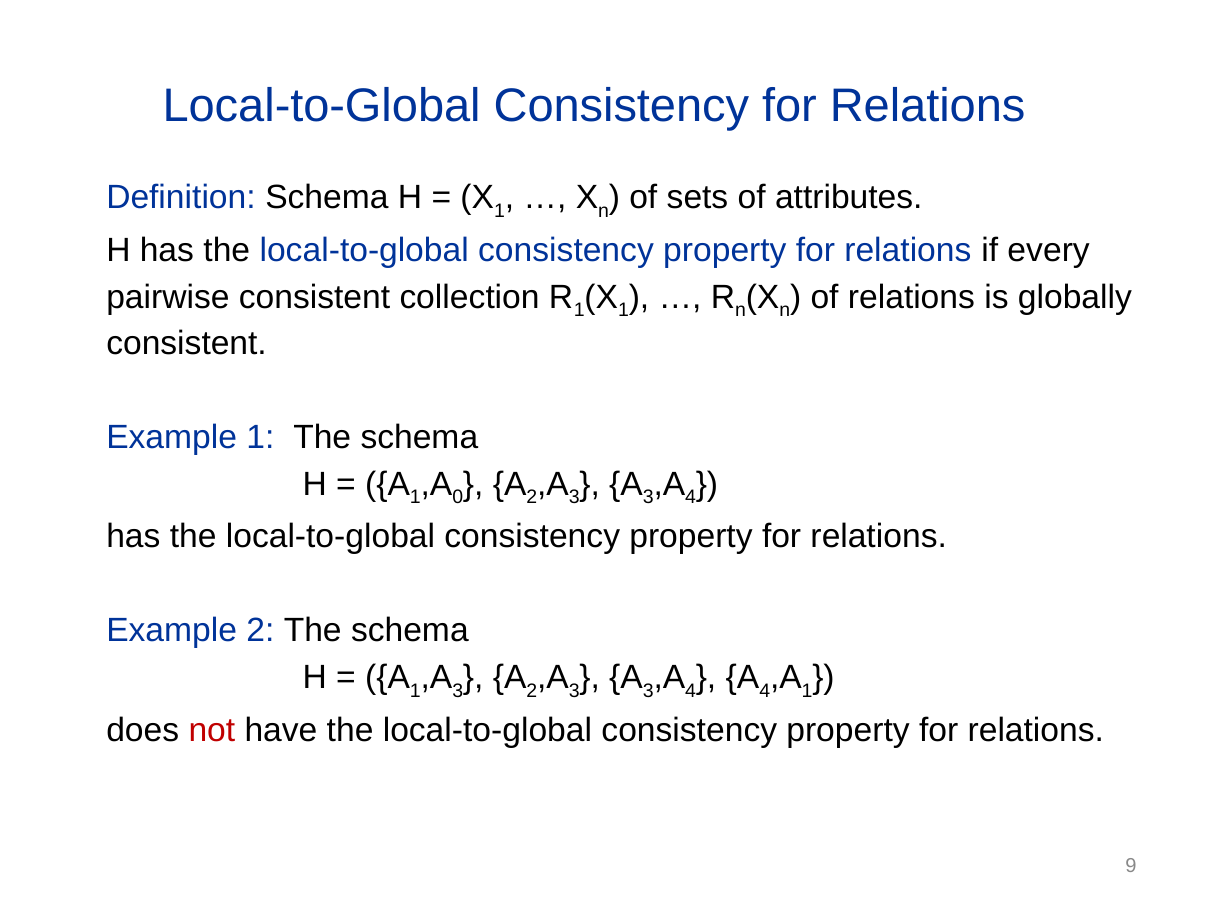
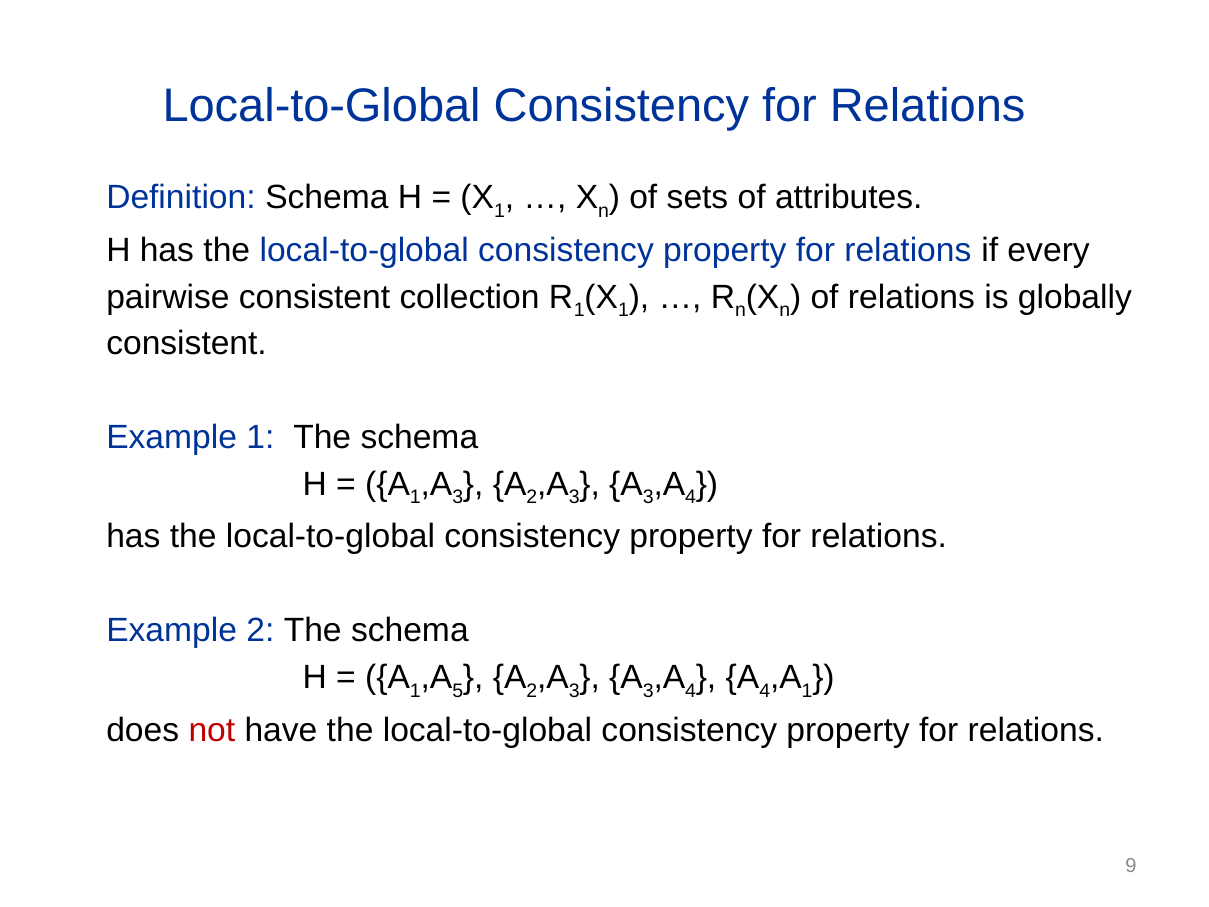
0: 0 -> 3 (458, 497)
3: 3 -> 5 (458, 691)
